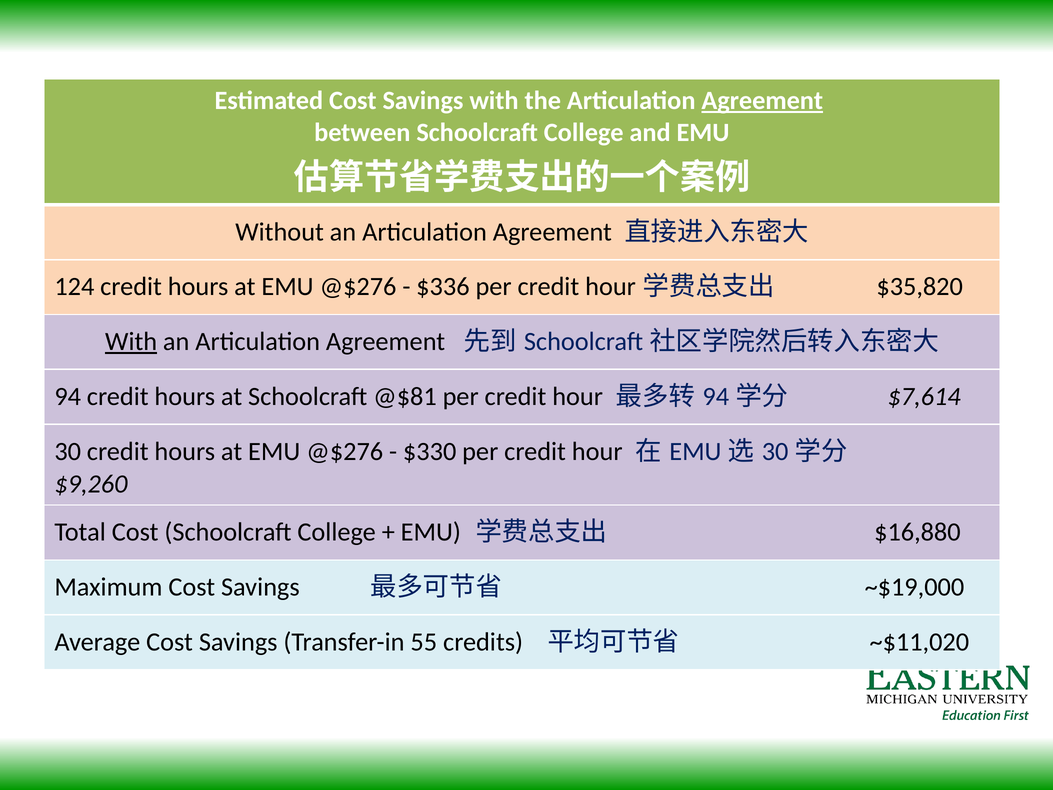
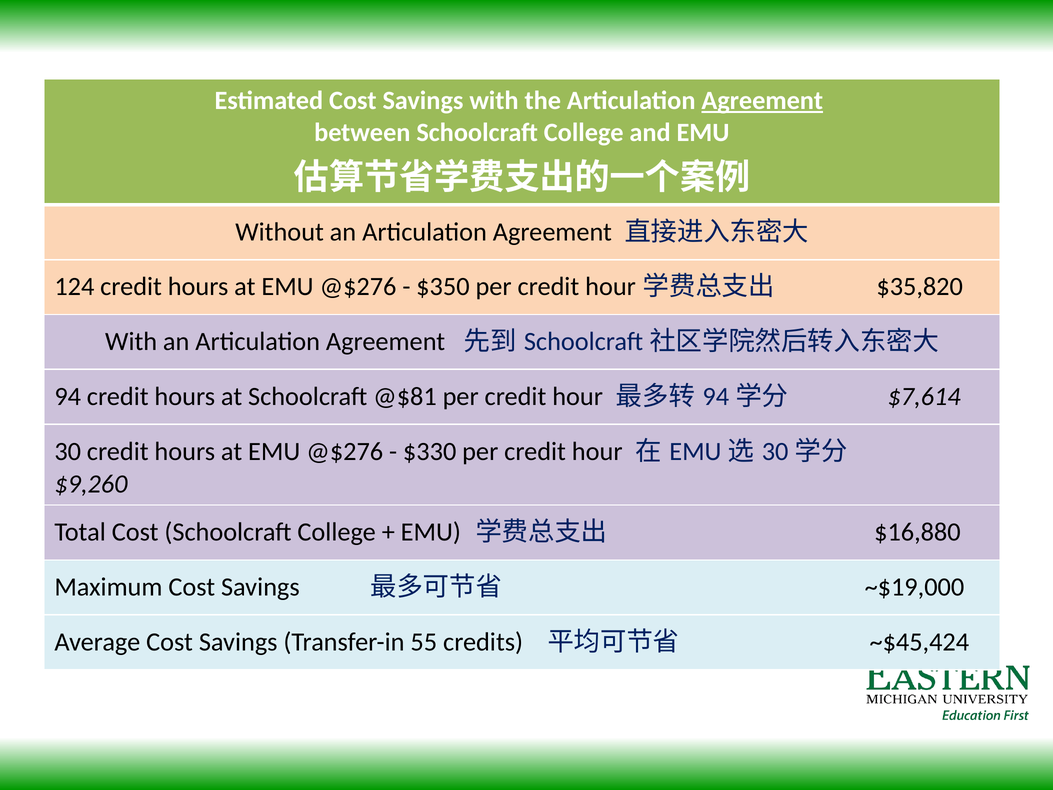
$336: $336 -> $350 (443, 287)
With underline: present -> none (131, 342)
~$11,020: ~$11,020 -> ~$45,424 (919, 642)
